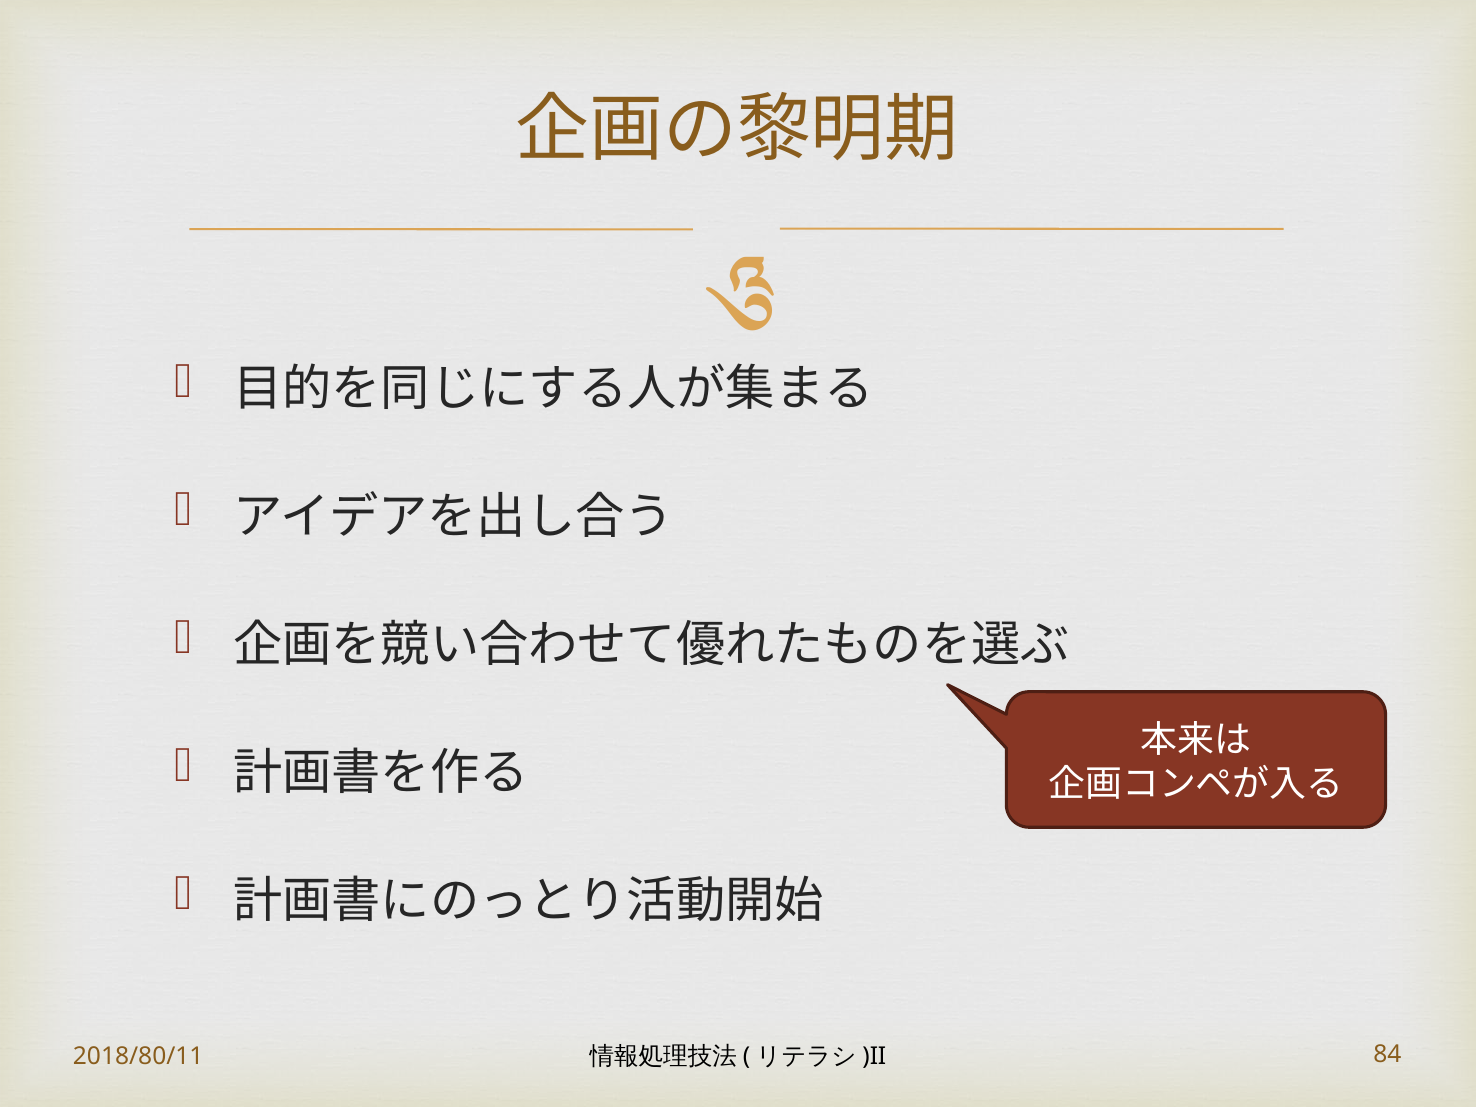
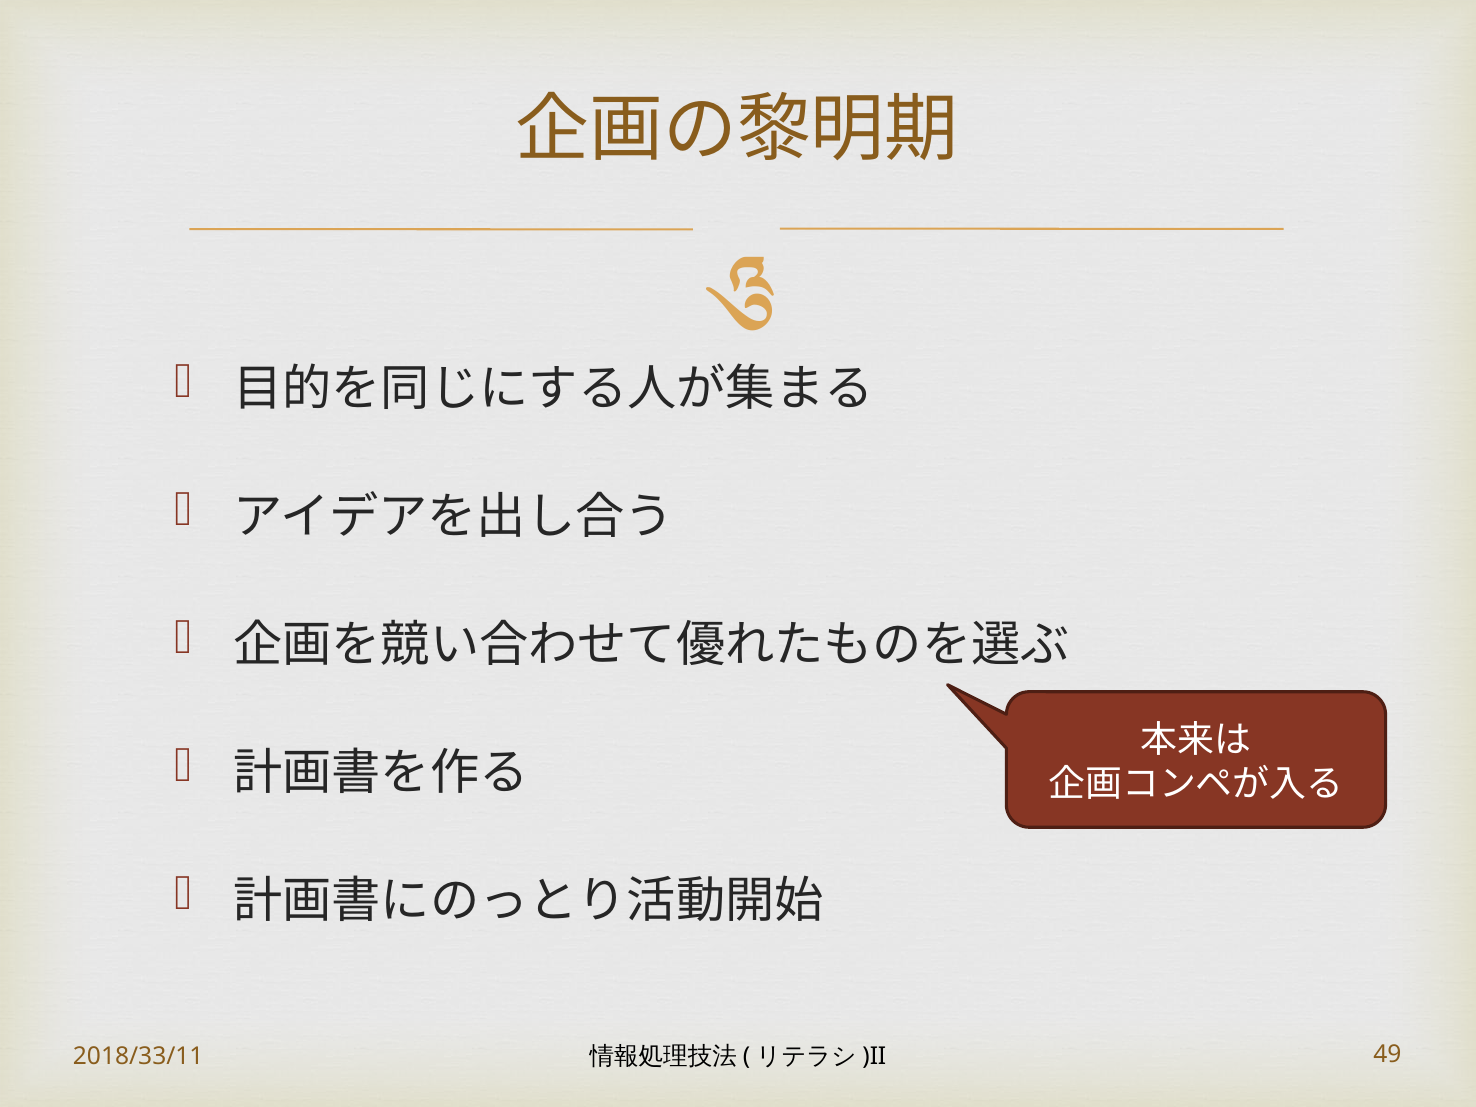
2018/80/11: 2018/80/11 -> 2018/33/11 (138, 1056)
84: 84 -> 49 (1387, 1054)
